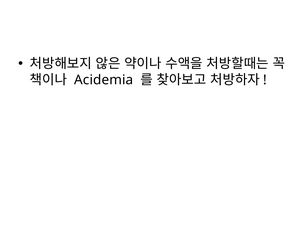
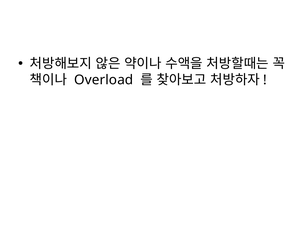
Acidemia: Acidemia -> Overload (104, 80)
